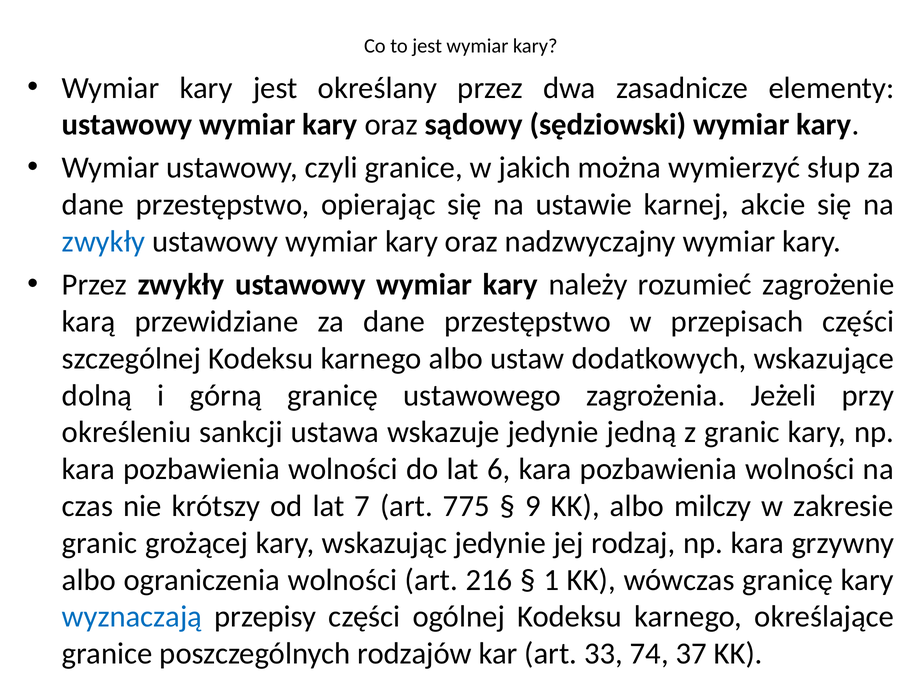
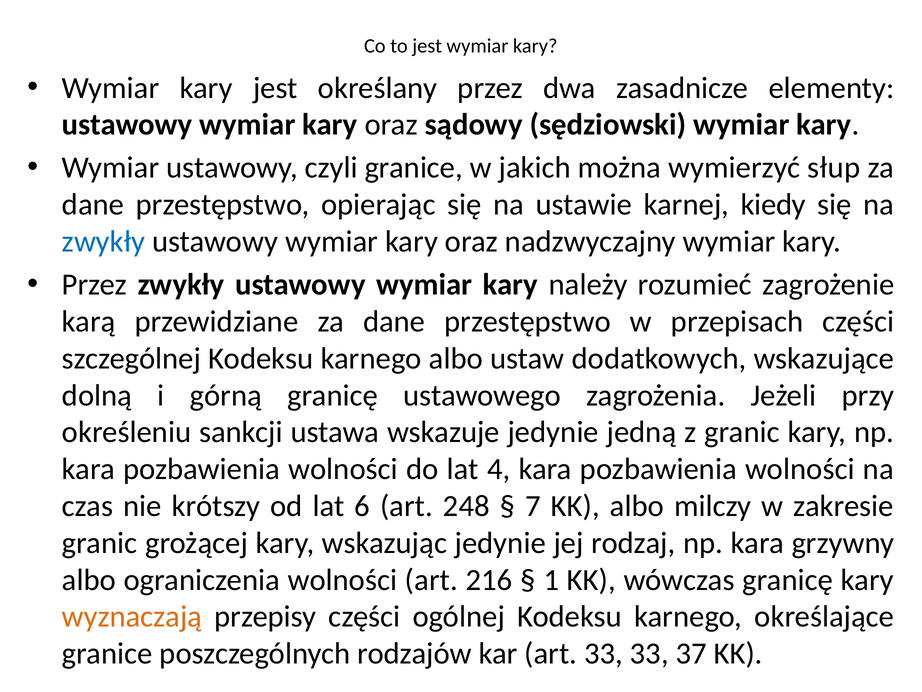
akcie: akcie -> kiedy (773, 205)
6: 6 -> 4 (499, 469)
7: 7 -> 6 (362, 506)
775: 775 -> 248 (466, 506)
9: 9 -> 7 (533, 506)
wyznaczają colour: blue -> orange (132, 616)
33 74: 74 -> 33 (649, 653)
